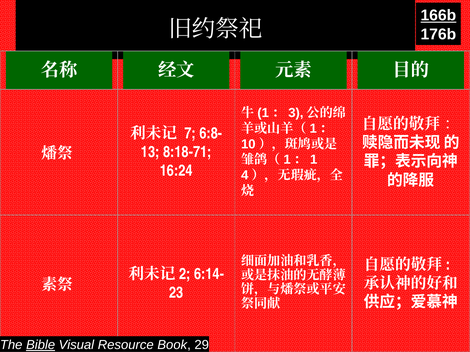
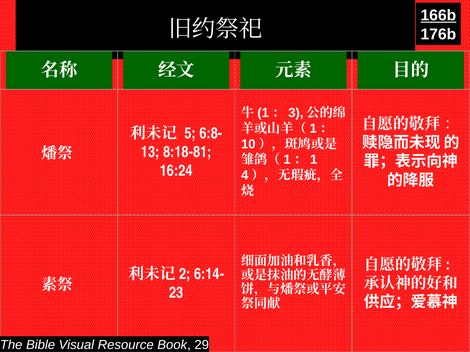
7: 7 -> 5 (190, 133)
8:18-71: 8:18-71 -> 8:18-81 (187, 152)
Bible underline: present -> none (41, 345)
